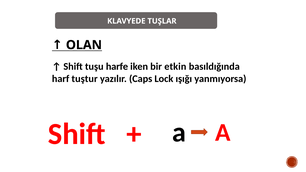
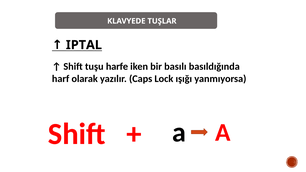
OLAN: OLAN -> IPTAL (84, 45)
etkin: etkin -> basılı (175, 67)
tuştur: tuştur -> olarak (85, 79)
